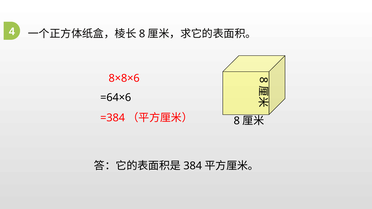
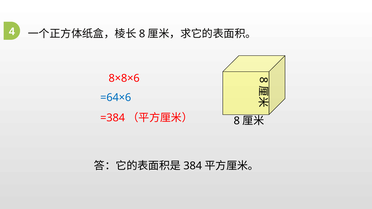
=64×6 colour: black -> blue (116, 98)
